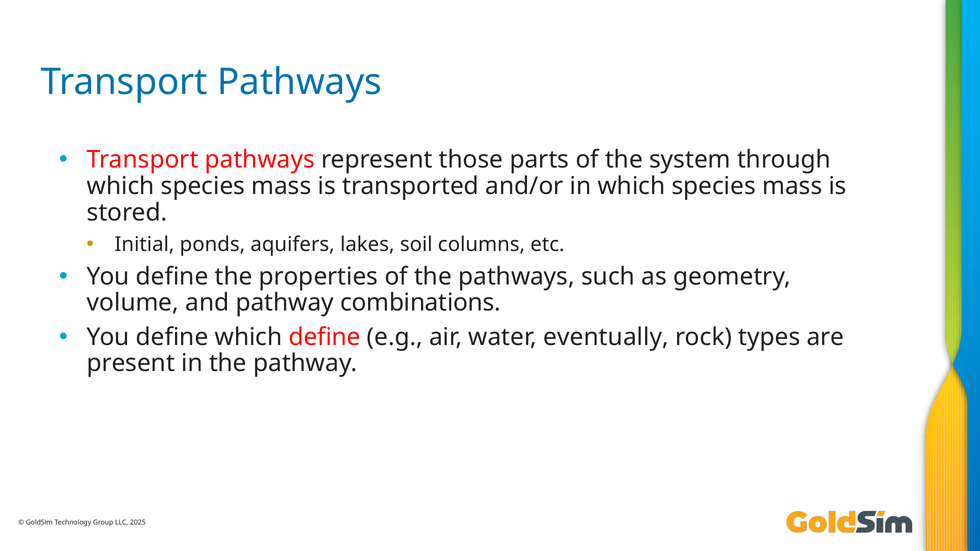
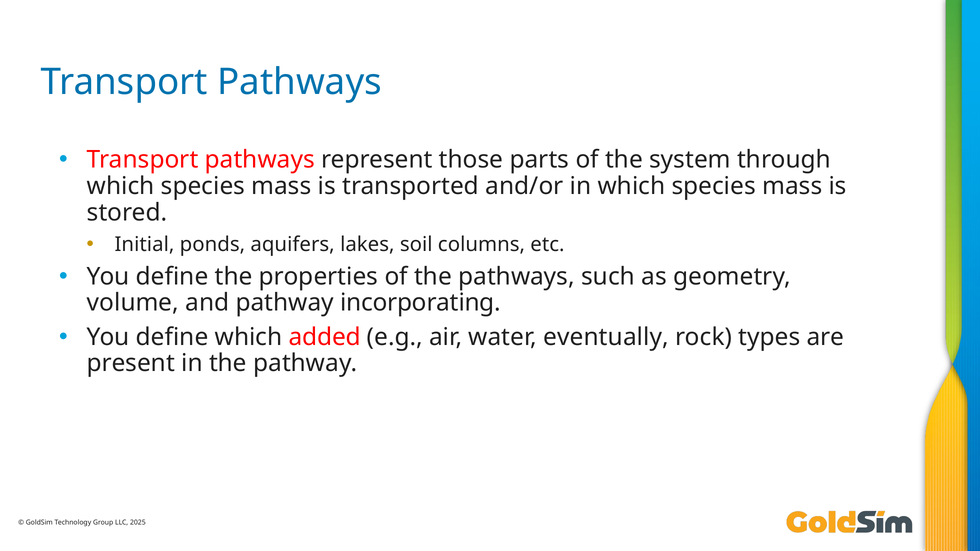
combinations: combinations -> incorporating (421, 303)
which define: define -> added (325, 337)
